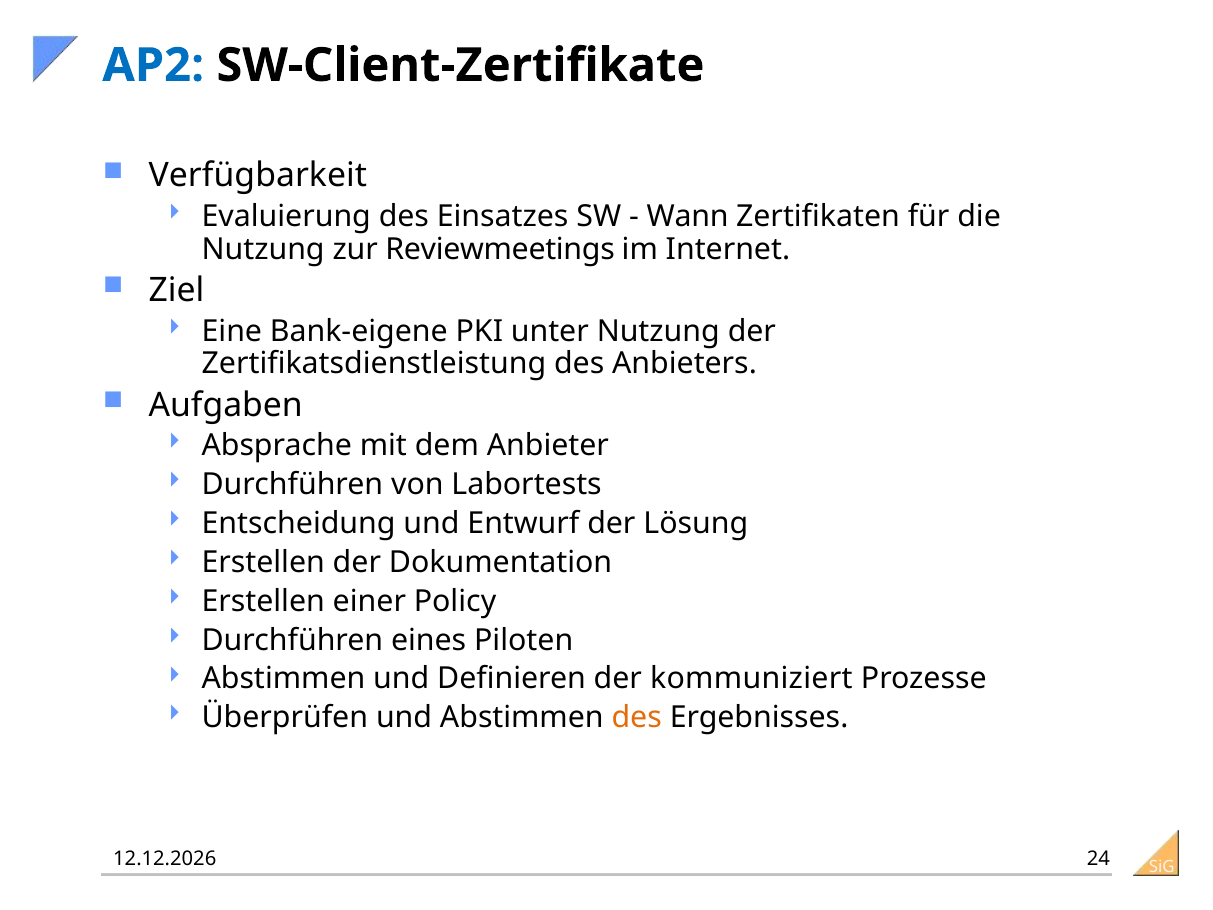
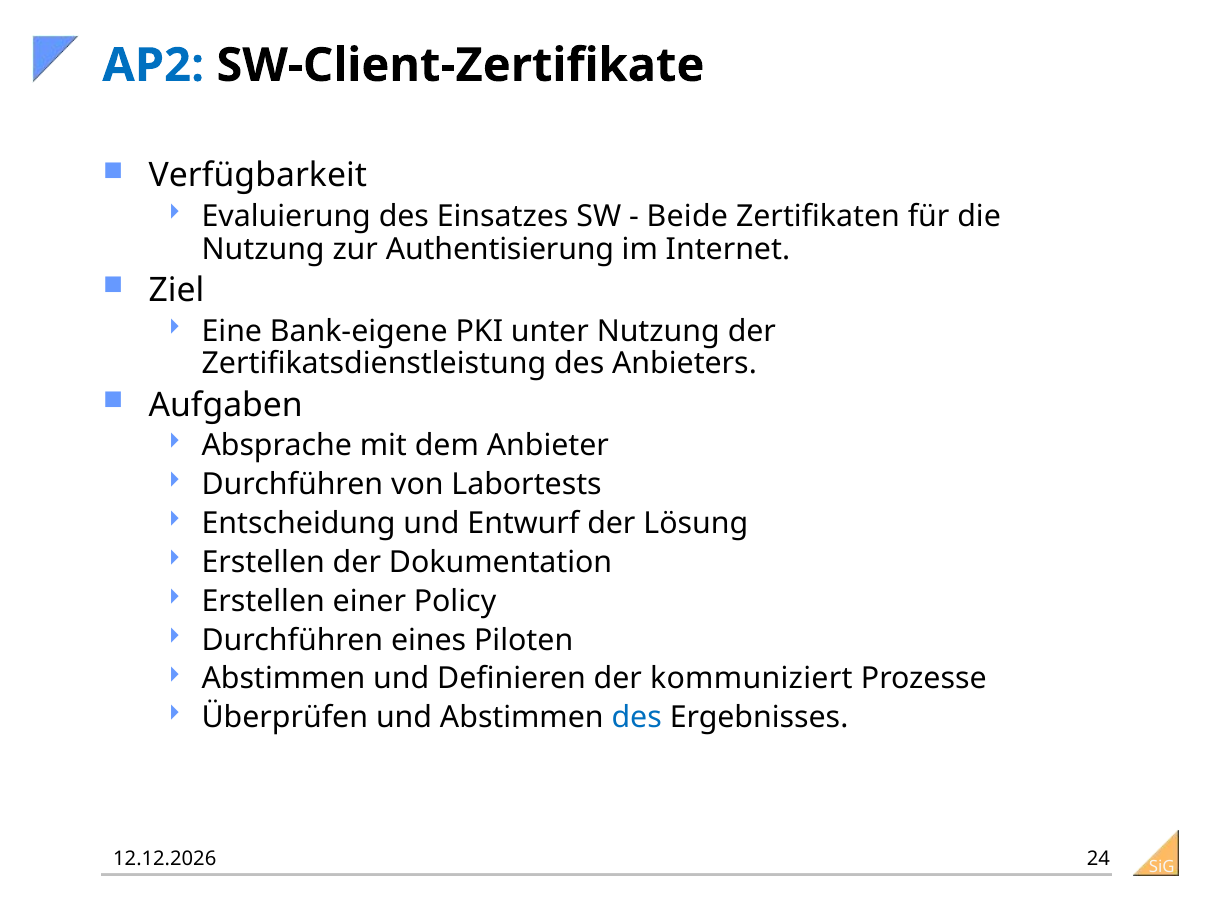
Wann: Wann -> Beide (687, 216)
Reviewmeetings: Reviewmeetings -> Authentisierung (500, 249)
des colour: orange -> blue (637, 718)
